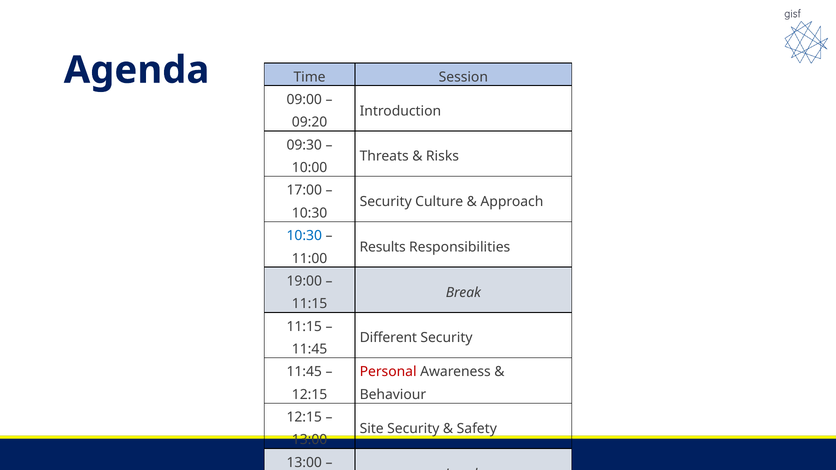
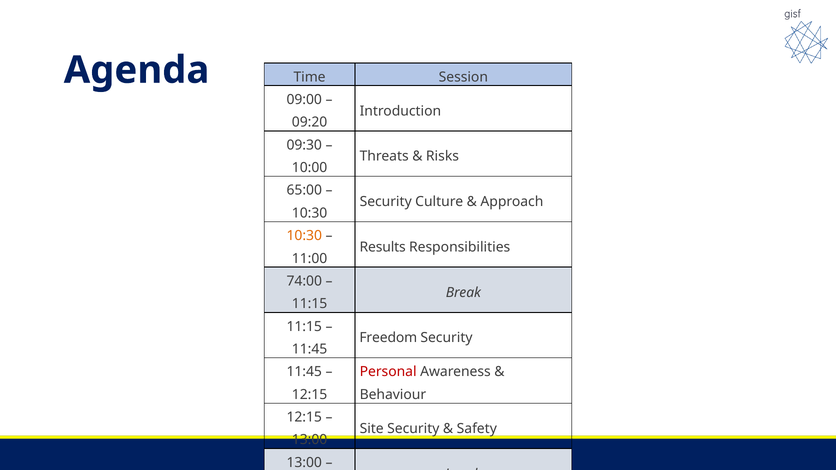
17:00: 17:00 -> 65:00 (304, 190)
10:30 colour: blue -> orange (304, 236)
19:00: 19:00 -> 74:00 (304, 281)
Different: Different -> Freedom (388, 338)
